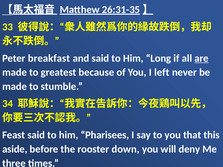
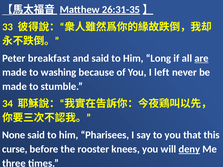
greatest: greatest -> washing (59, 72)
Feast: Feast -> None (14, 135)
aside: aside -> curse (15, 149)
down: down -> knees (126, 149)
deny underline: none -> present (189, 149)
